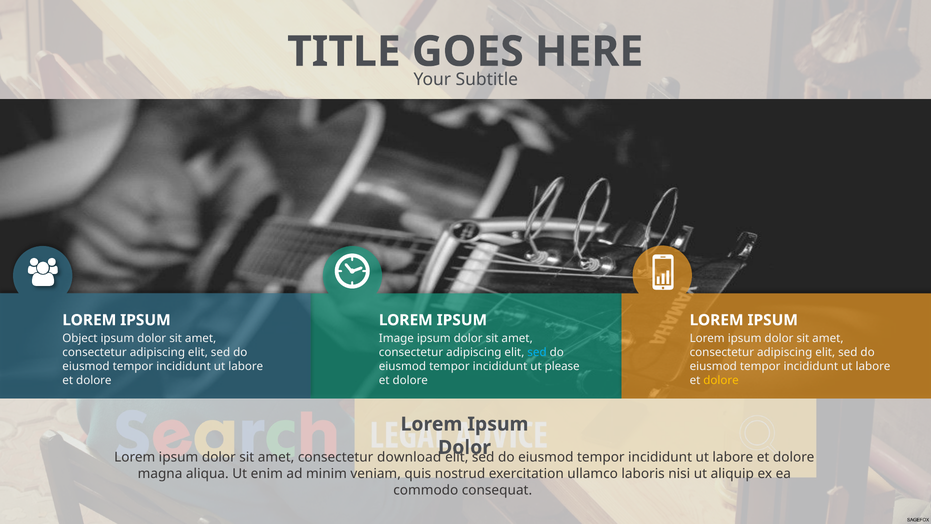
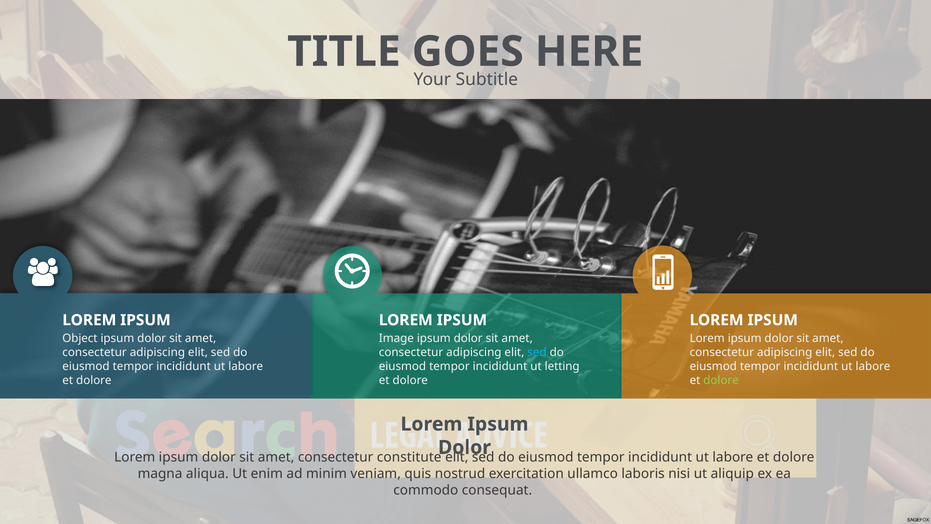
please: please -> letting (562, 366)
dolore colour: yellow -> light green (721, 380)
download: download -> constitute (409, 457)
